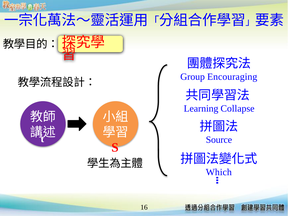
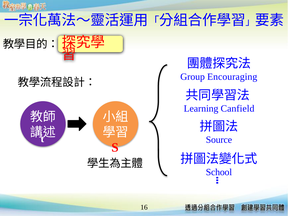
Collapse: Collapse -> Canfield (238, 109)
Which: Which -> School (219, 172)
